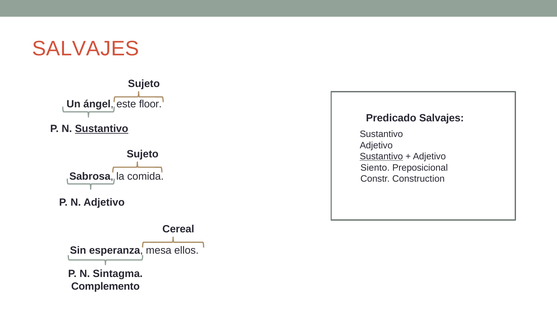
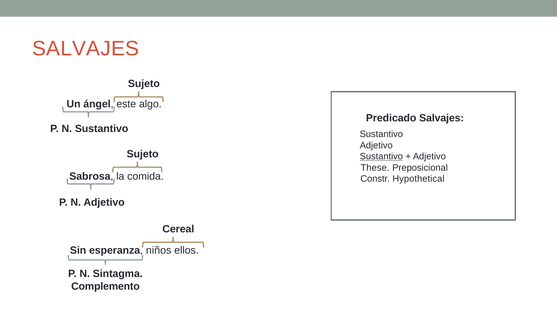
floor: floor -> algo (150, 104)
Sustantivo underline: present -> none (102, 129)
Siento: Siento -> These (375, 167)
Construction: Construction -> Hypothetical (418, 178)
mesa: mesa -> niños (159, 250)
